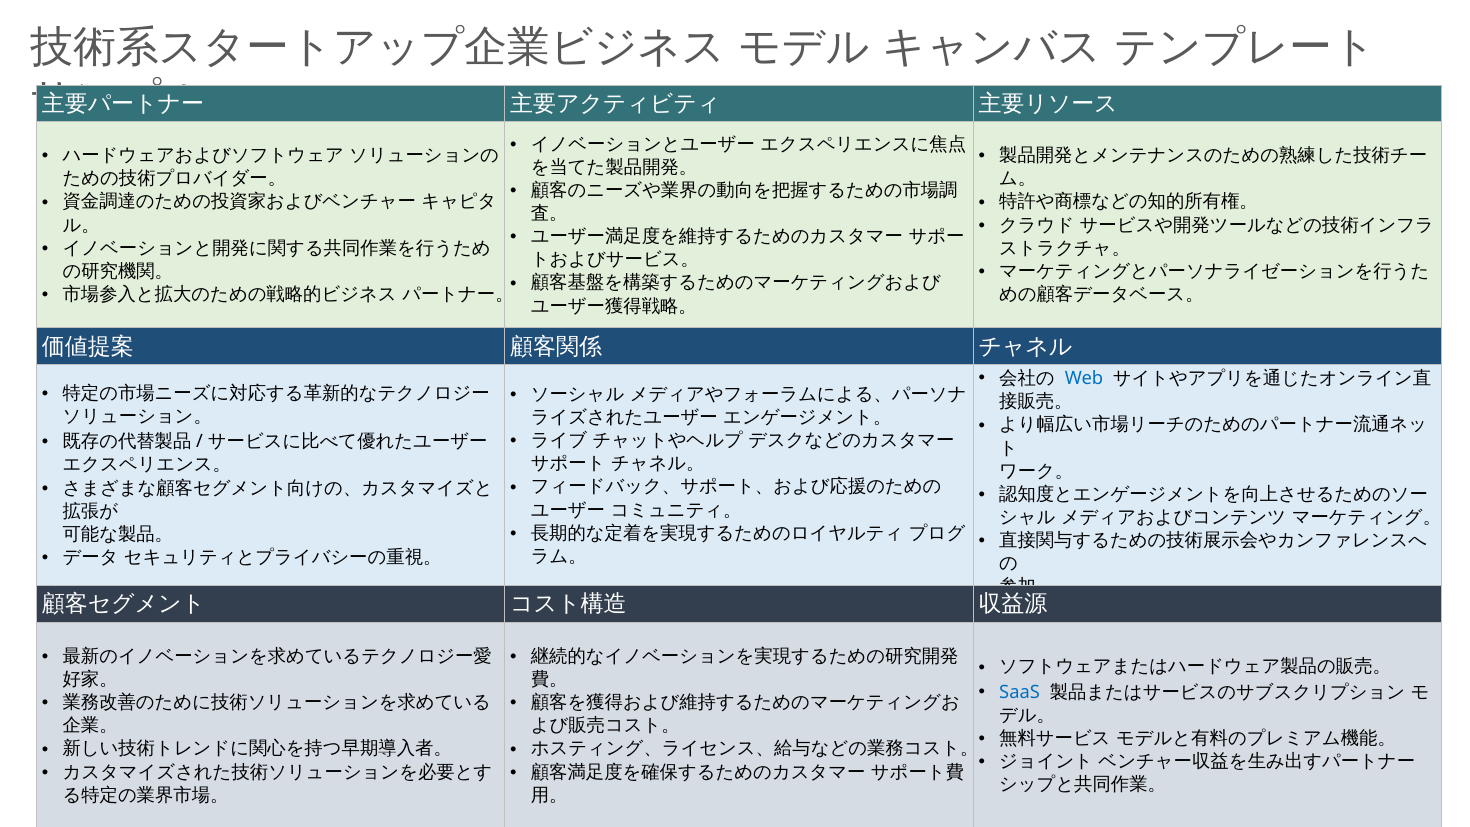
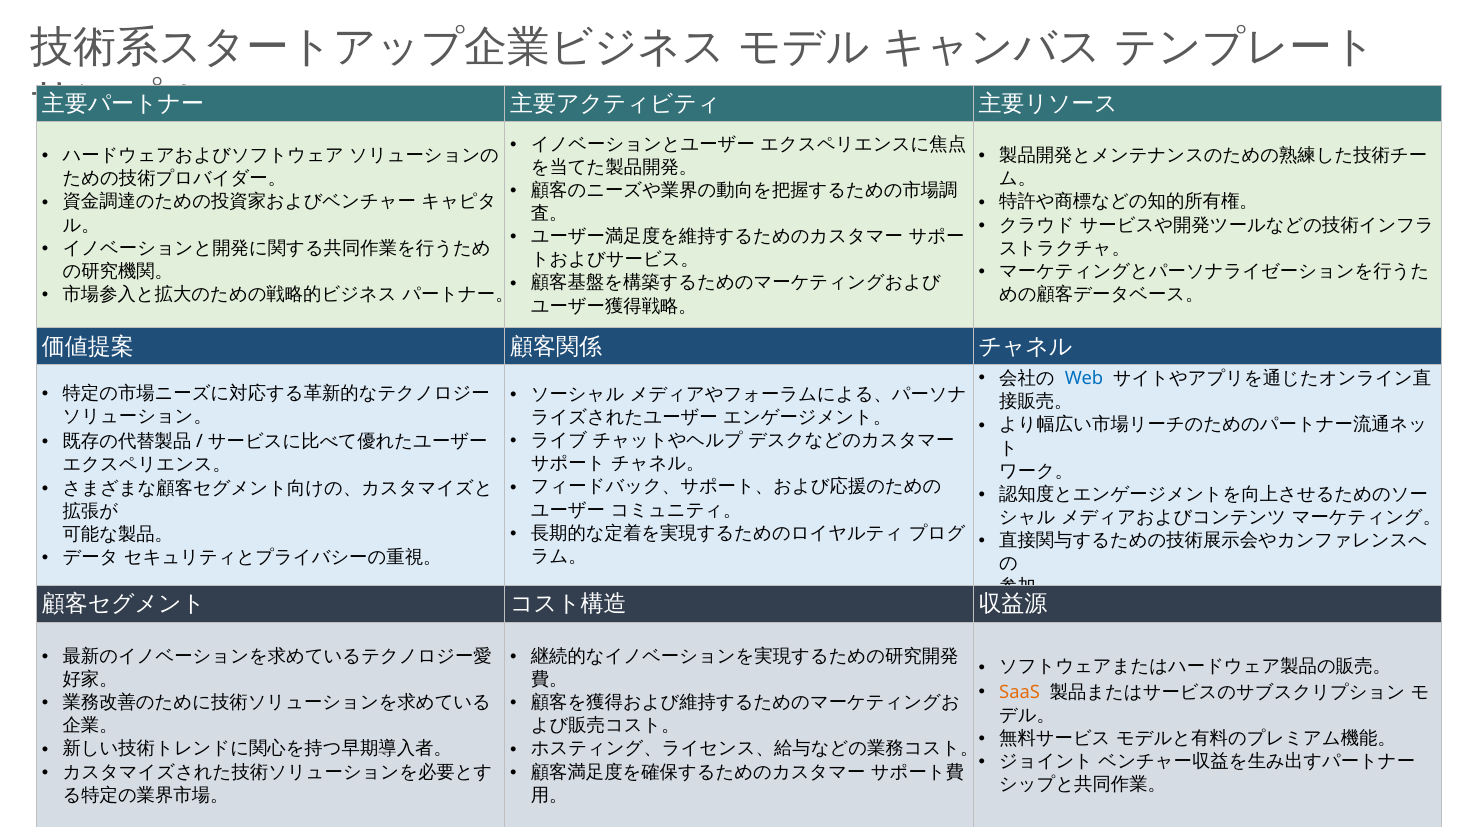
SaaS colour: blue -> orange (1020, 692)
